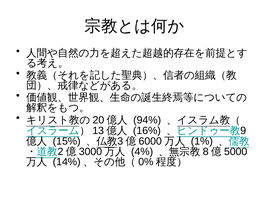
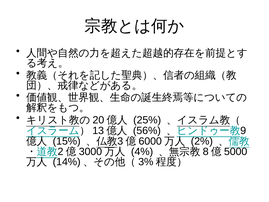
94%: 94% -> 25% (147, 120)
16%: 16% -> 56% (147, 130)
1%: 1% -> 2% (202, 141)
0%: 0% -> 3% (146, 162)
